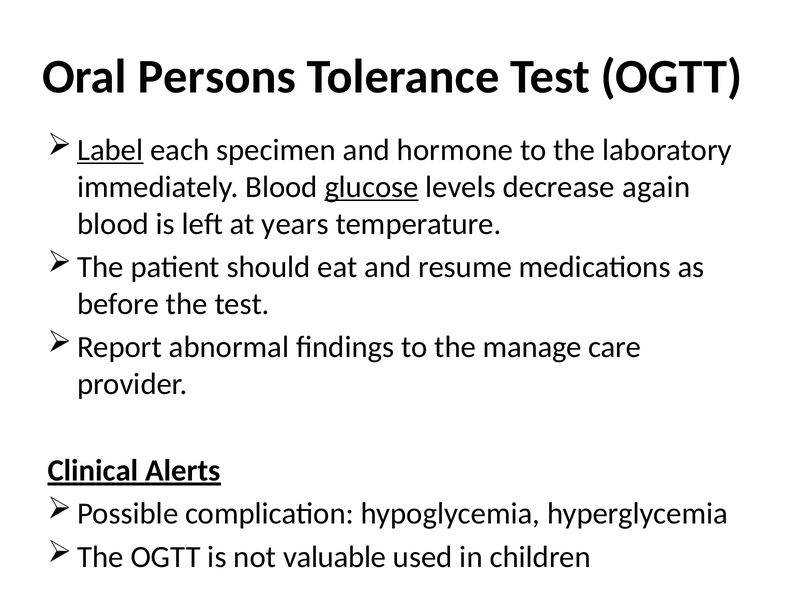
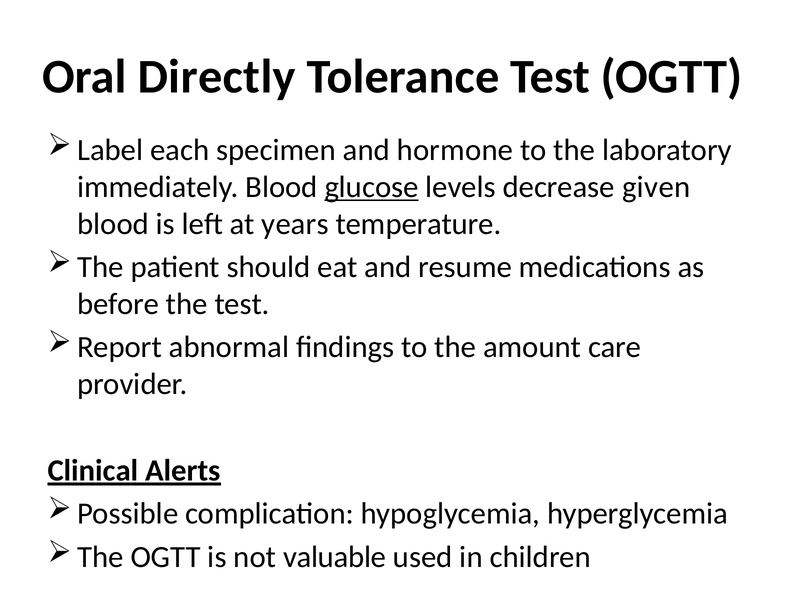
Persons: Persons -> Directly (217, 77)
Label underline: present -> none (110, 150)
again: again -> given (656, 187)
manage: manage -> amount (532, 347)
